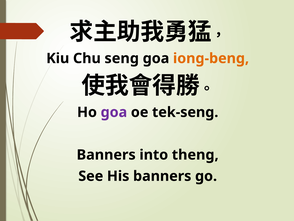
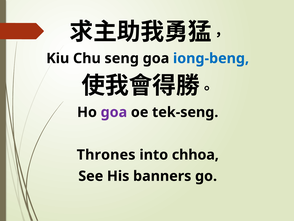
iong-beng colour: orange -> blue (211, 58)
Banners: Banners -> Thrones (106, 154)
theng: theng -> chhoa (195, 154)
